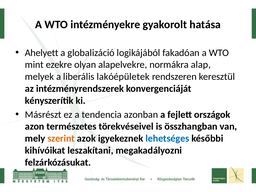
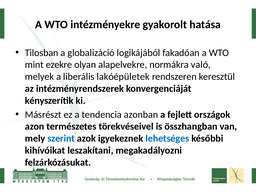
Ahelyett: Ahelyett -> Tilosban (42, 53)
alap: alap -> való (201, 65)
szerint colour: orange -> blue (61, 138)
